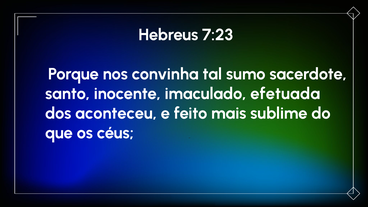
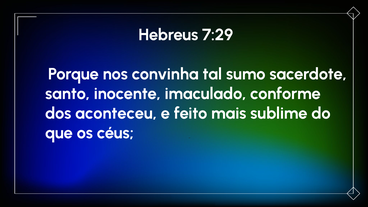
7:23: 7:23 -> 7:29 (218, 35)
efetuada: efetuada -> conforme (285, 94)
